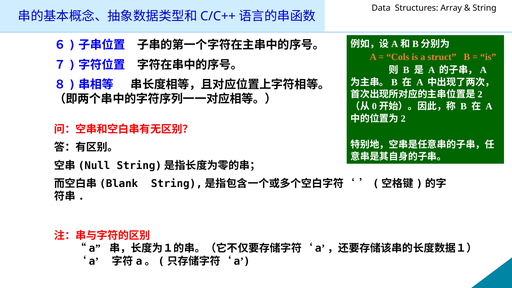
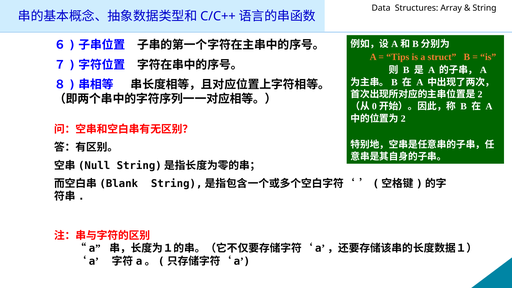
Cols: Cols -> Tips (398, 57)
